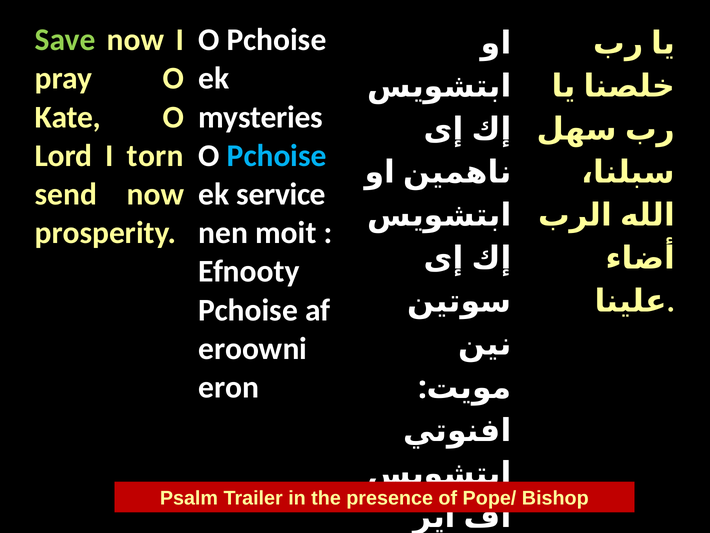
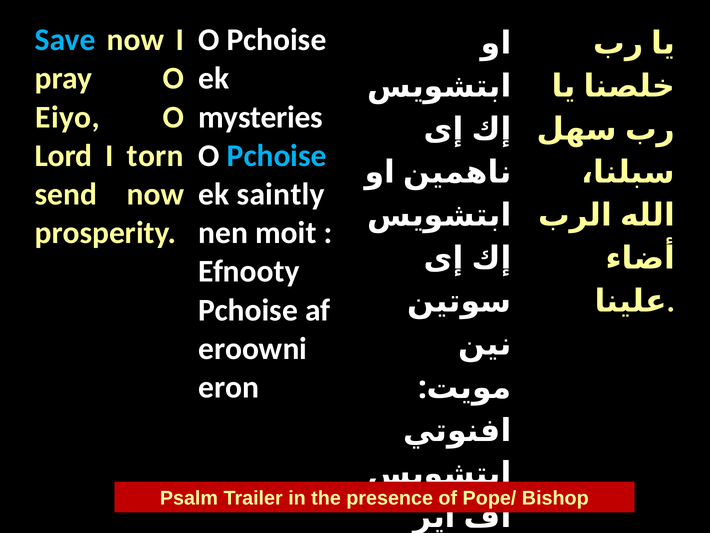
Save colour: light green -> light blue (65, 40)
Kate: Kate -> Eiyo (68, 117)
service: service -> saintly (281, 194)
